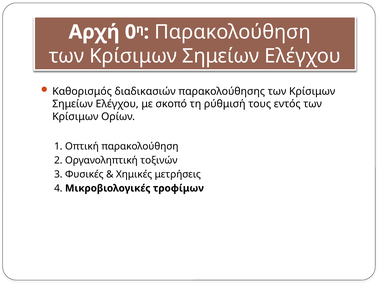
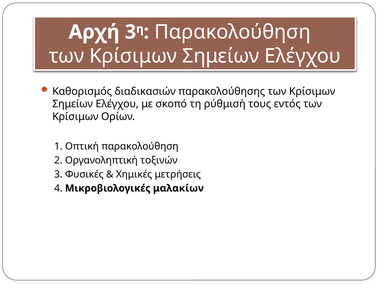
Αρχή 0: 0 -> 3 (130, 32)
τροφίμων: τροφίμων -> μαλακίων (178, 188)
